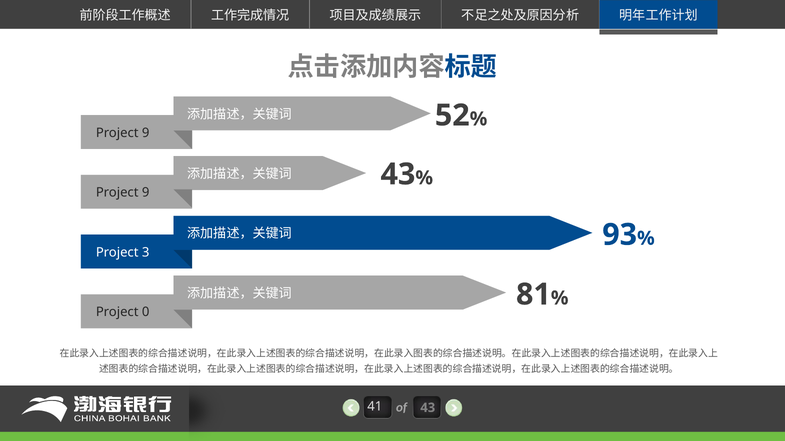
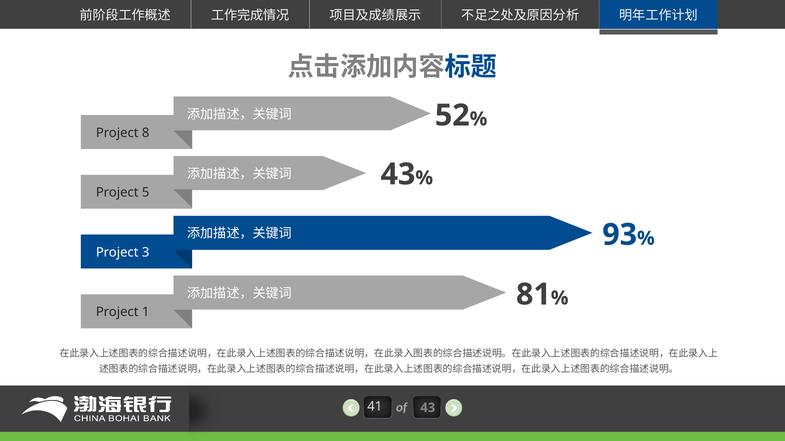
9: 9 -> 8 (146, 133)
9: 9 -> 5 (146, 193)
0: 0 -> 1 (146, 312)
